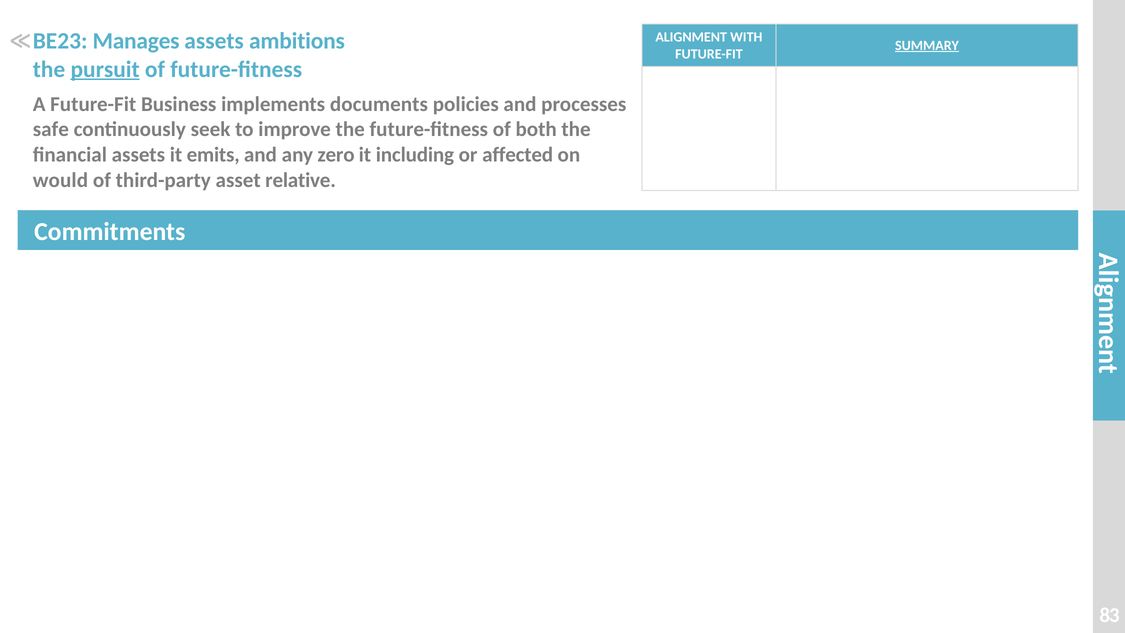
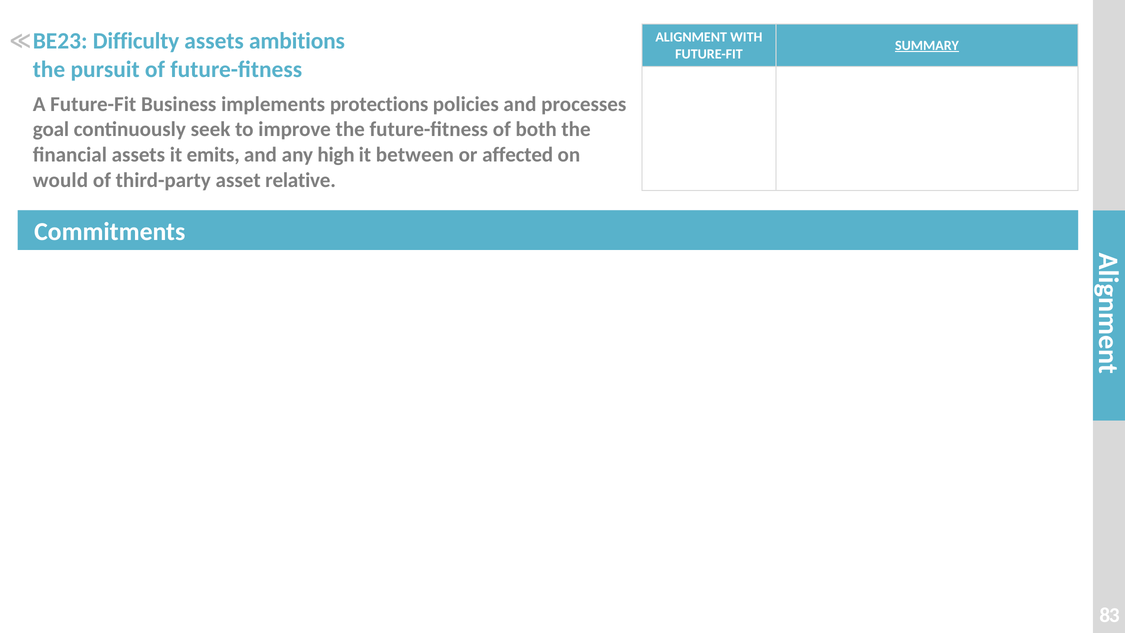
Manages: Manages -> Difficulty (136, 41)
pursuit underline: present -> none (105, 69)
documents: documents -> protections (379, 104)
safe: safe -> goal (51, 129)
zero: zero -> high (336, 155)
including: including -> between (415, 155)
